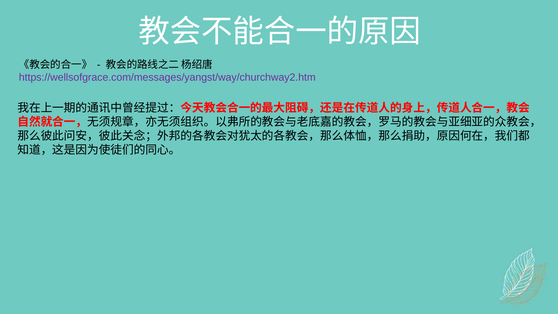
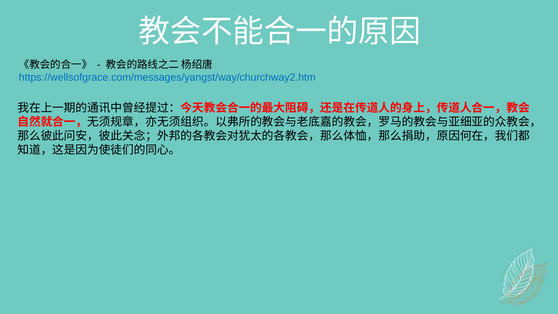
https://wellsofgrace.com/messages/yangst/way/churchway2.htm colour: purple -> blue (167, 77)
